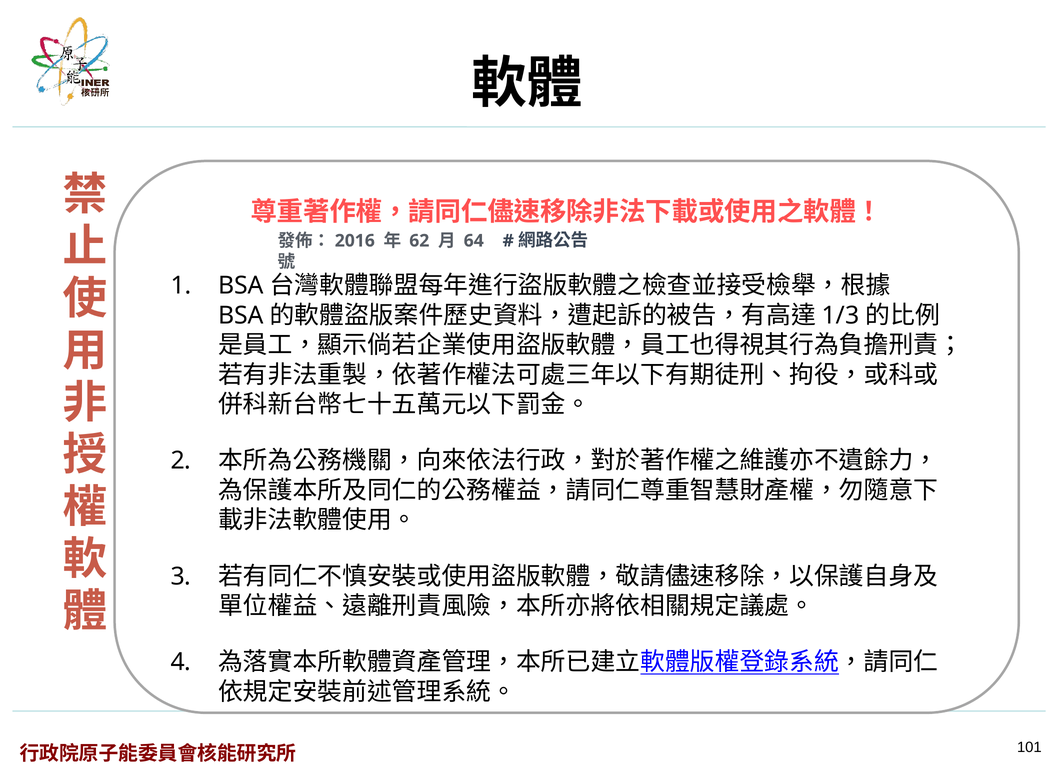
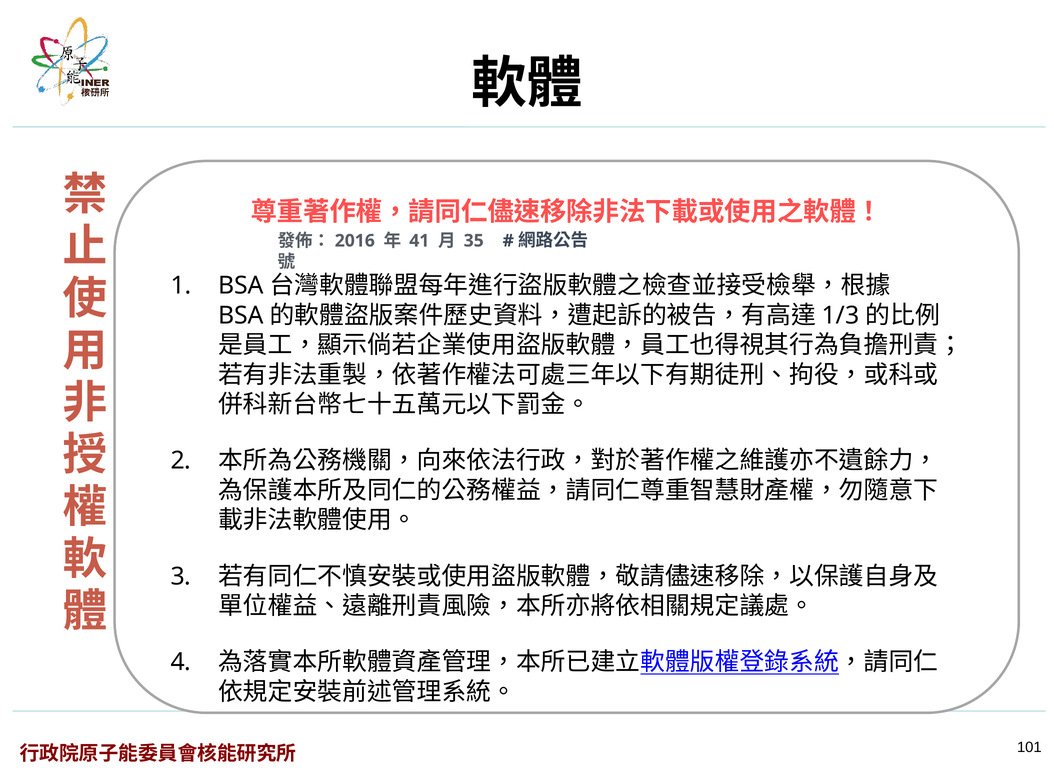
62: 62 -> 41 (419, 241)
64: 64 -> 35 (474, 241)
